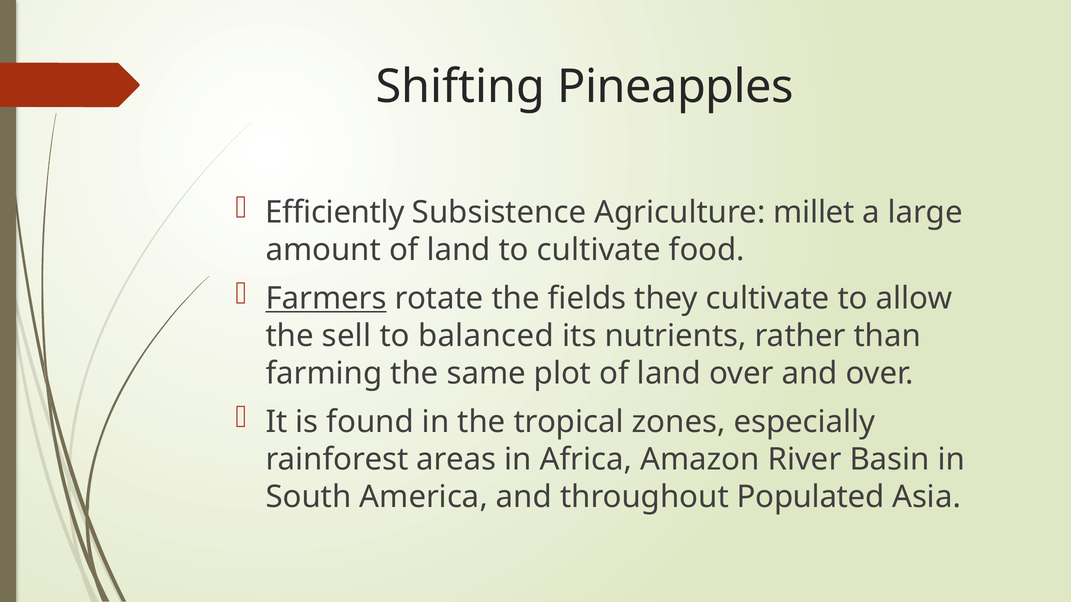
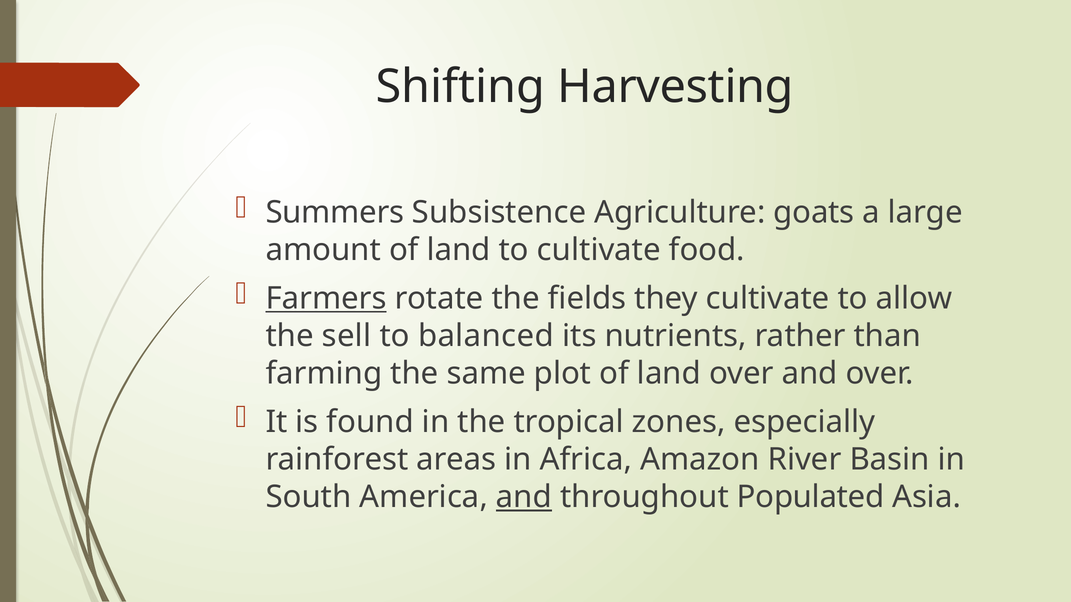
Pineapples: Pineapples -> Harvesting (675, 87)
Efficiently: Efficiently -> Summers (335, 212)
millet: millet -> goats (814, 212)
and underline: none -> present (524, 497)
